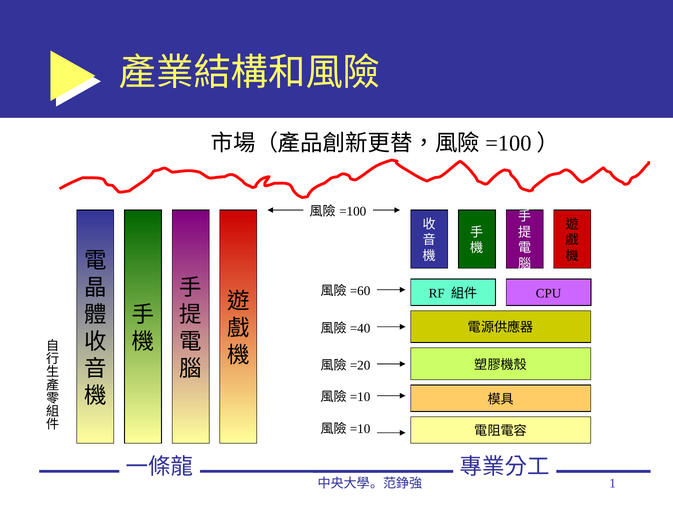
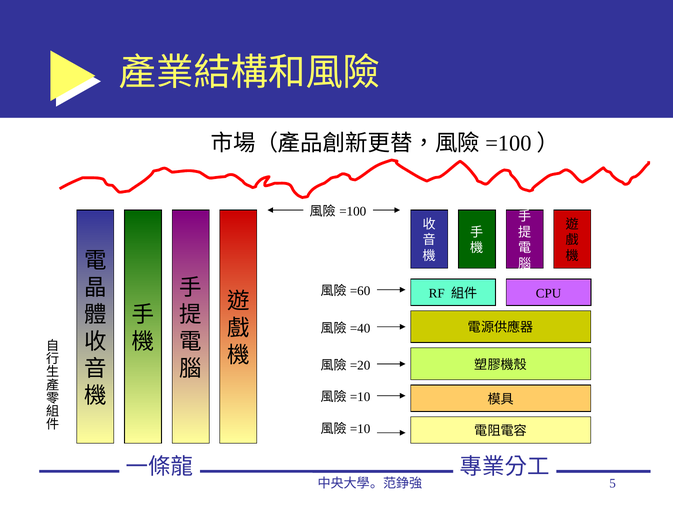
1: 1 -> 5 (613, 483)
